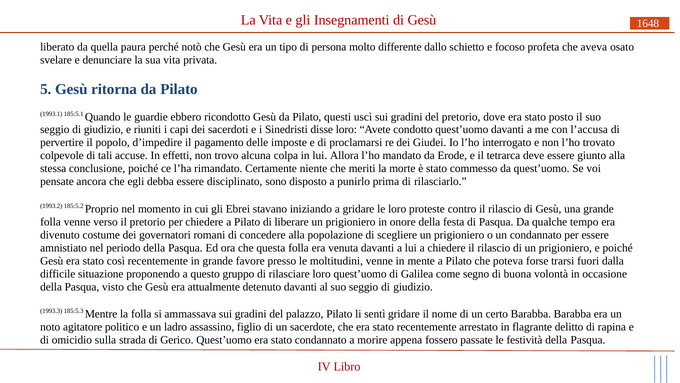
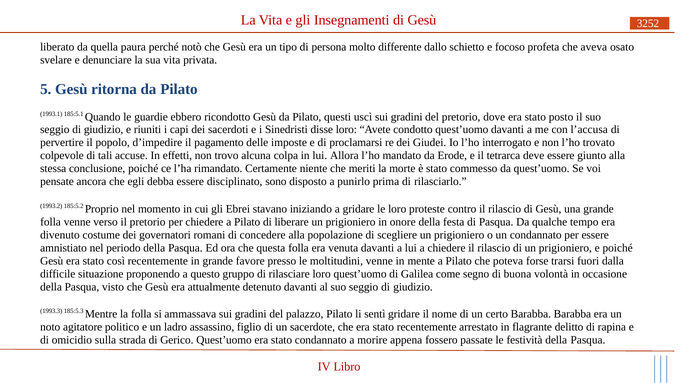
1648: 1648 -> 3252 (648, 23)
